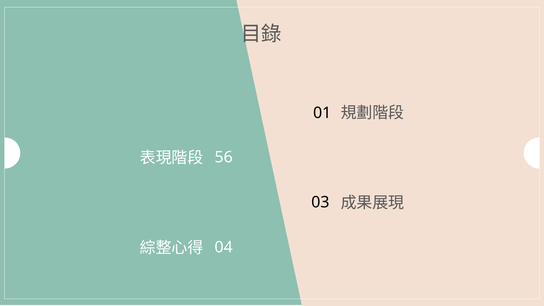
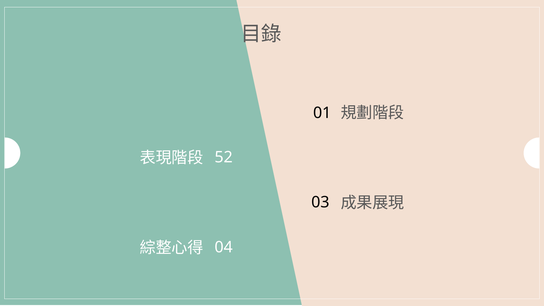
56: 56 -> 52 (224, 157)
